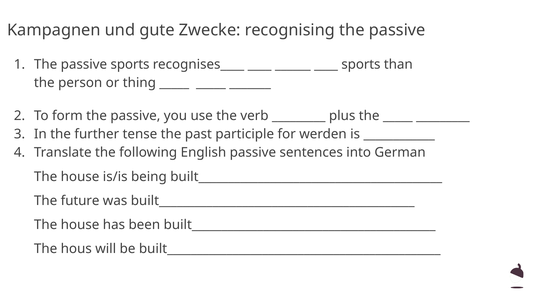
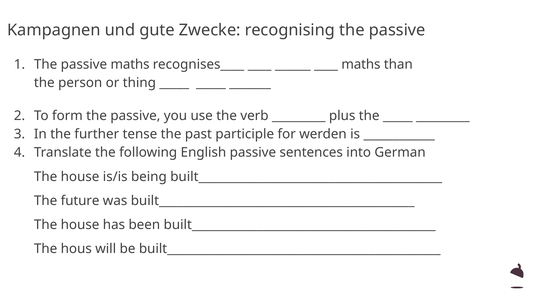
passive sports: sports -> maths (130, 64)
sports: sports -> maths (361, 64)
